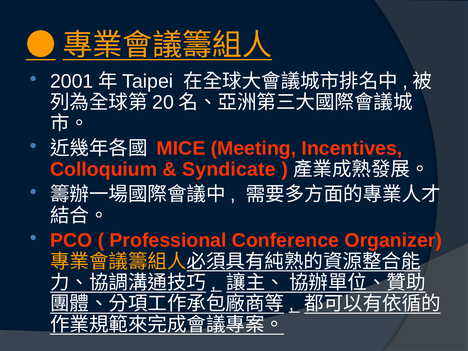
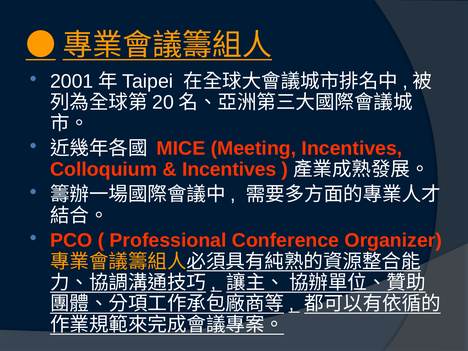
Syndicate: Syndicate -> Incentives (229, 170)
